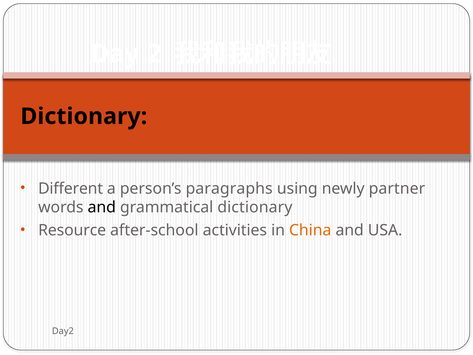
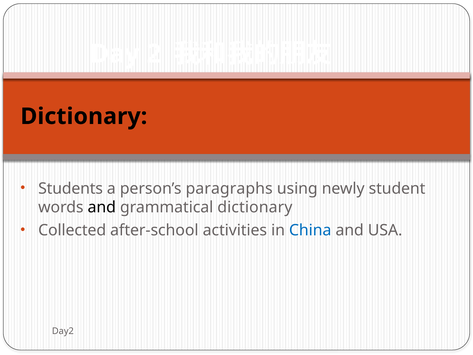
Different: Different -> Students (71, 188)
partner: partner -> student (397, 188)
Resource: Resource -> Collected (72, 230)
China colour: orange -> blue (310, 230)
